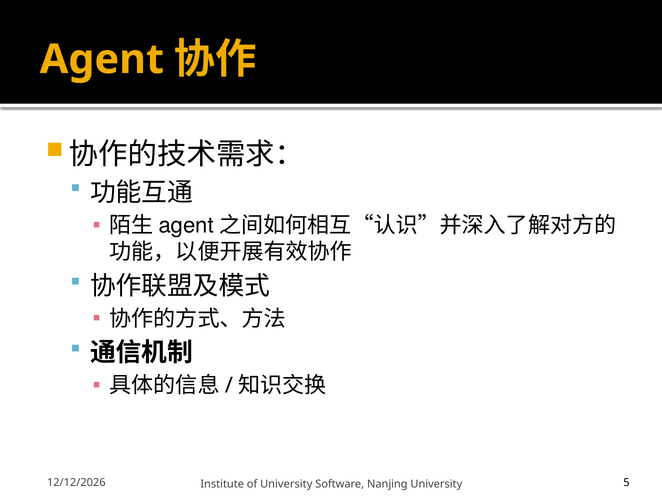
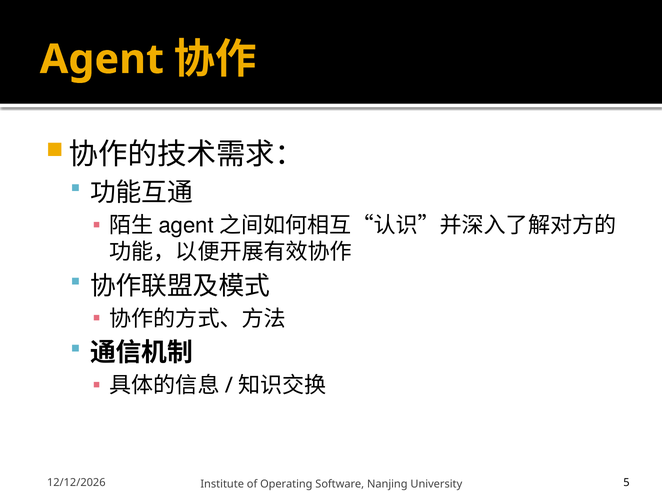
of University: University -> Operating (286, 485)
